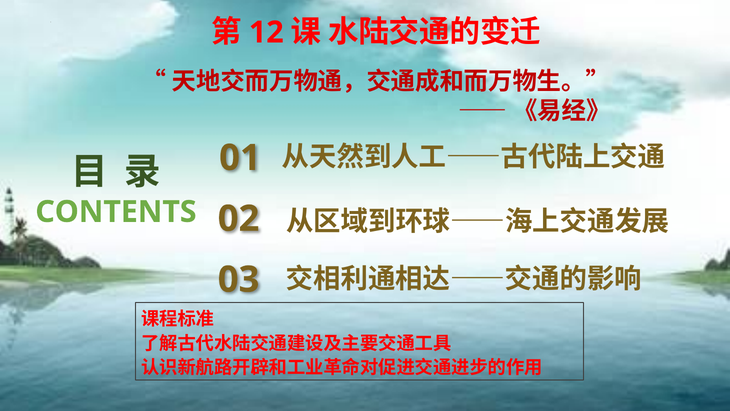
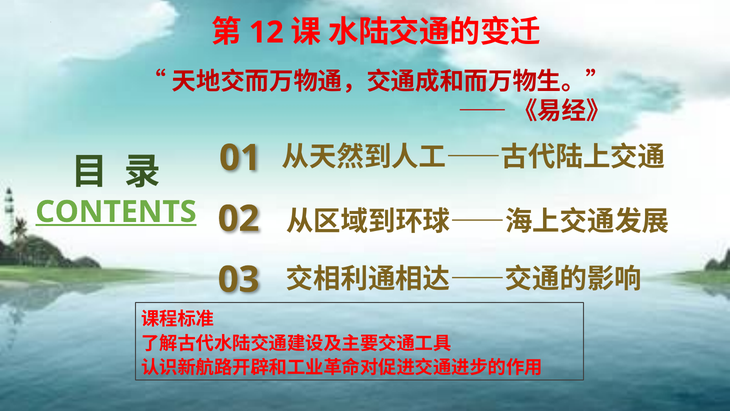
CONTENTS underline: none -> present (116, 212)
